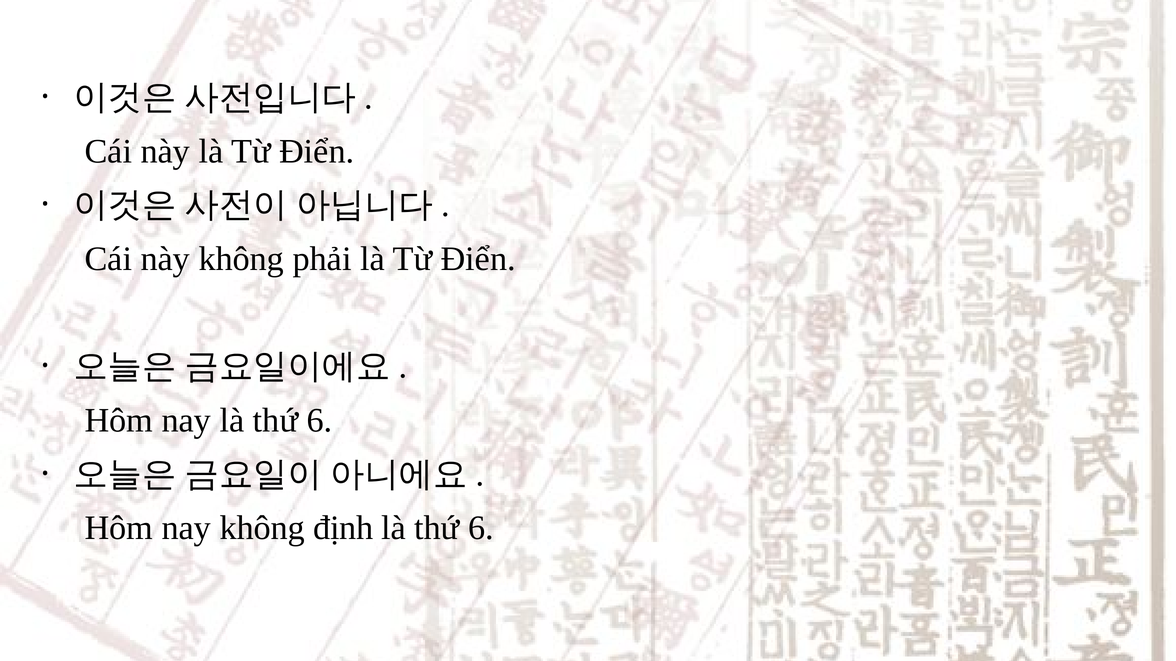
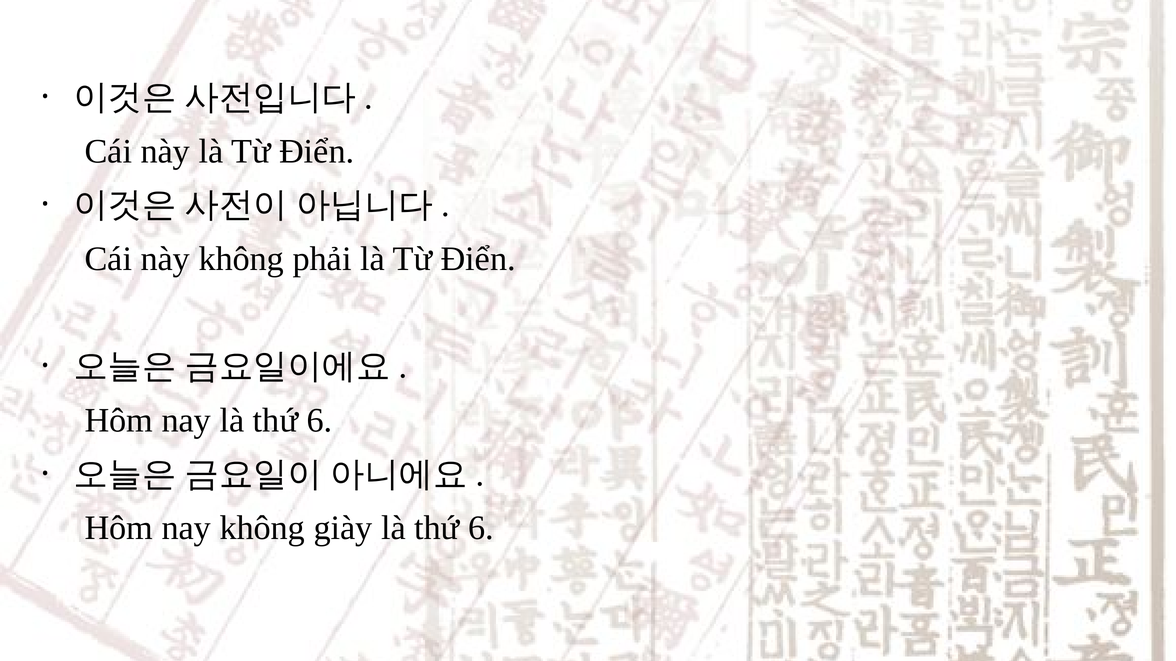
định: định -> giày (343, 528)
